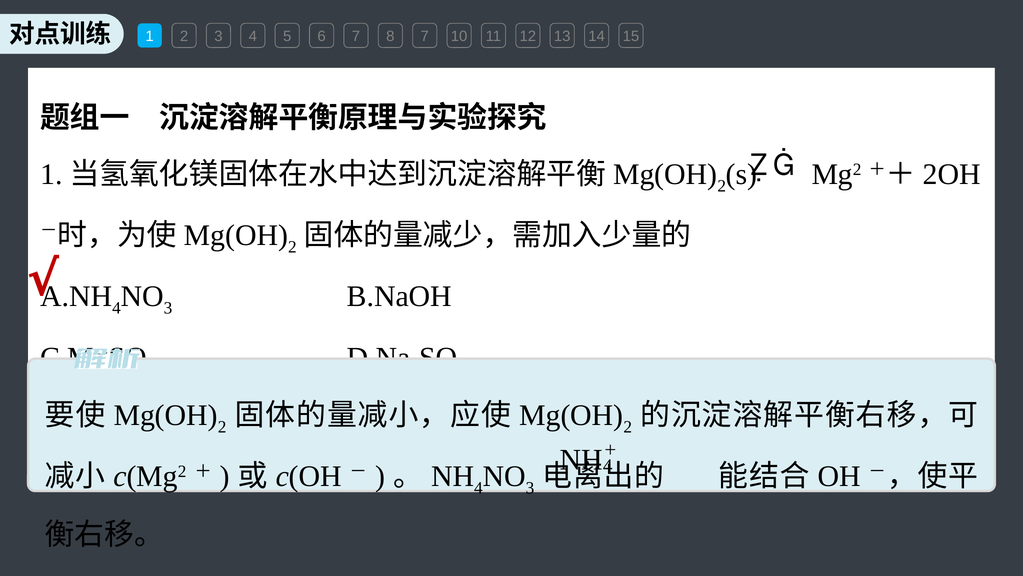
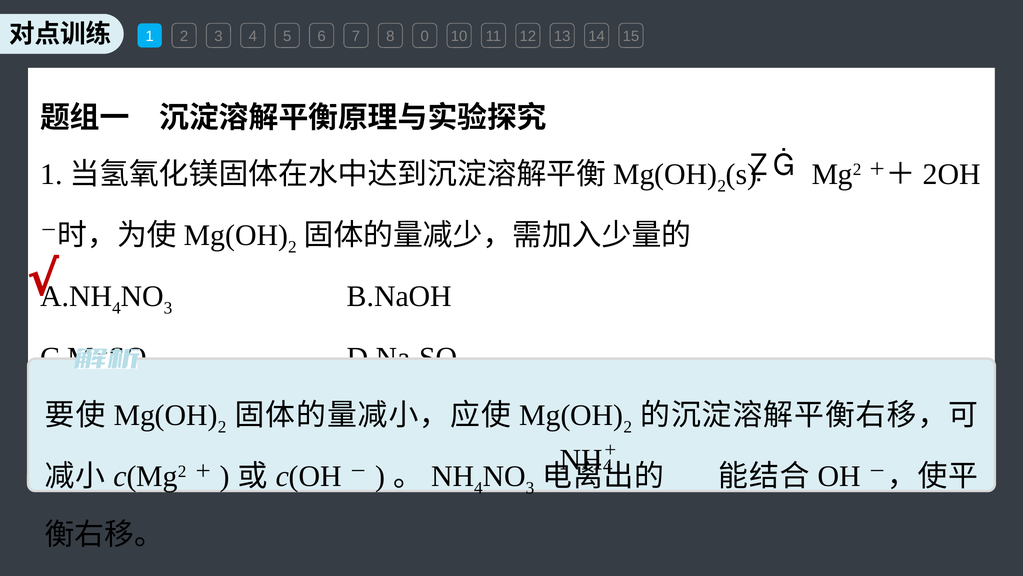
8 7: 7 -> 0 (425, 36)
